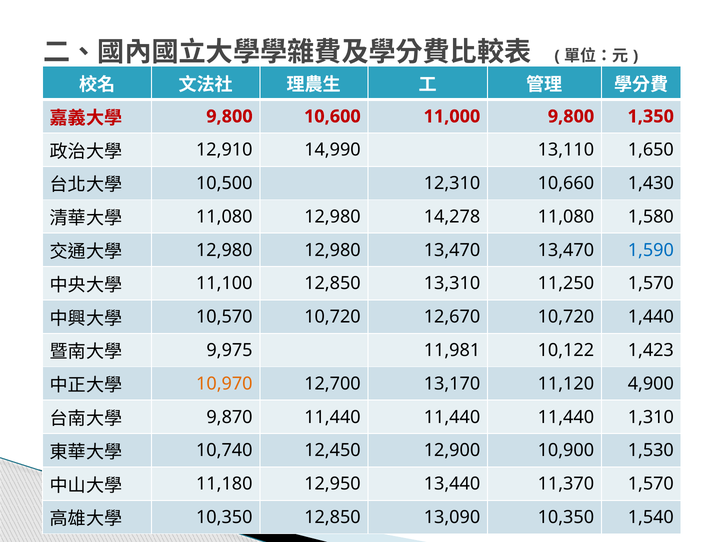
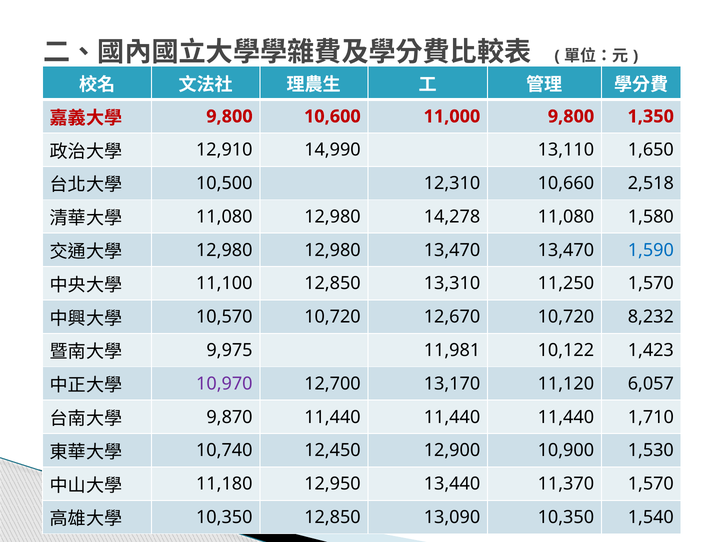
1,430: 1,430 -> 2,518 (651, 183)
1,440: 1,440 -> 8,232 (651, 317)
10,970 colour: orange -> purple (224, 384)
4,900: 4,900 -> 6,057 (651, 384)
1,310: 1,310 -> 1,710 (651, 417)
